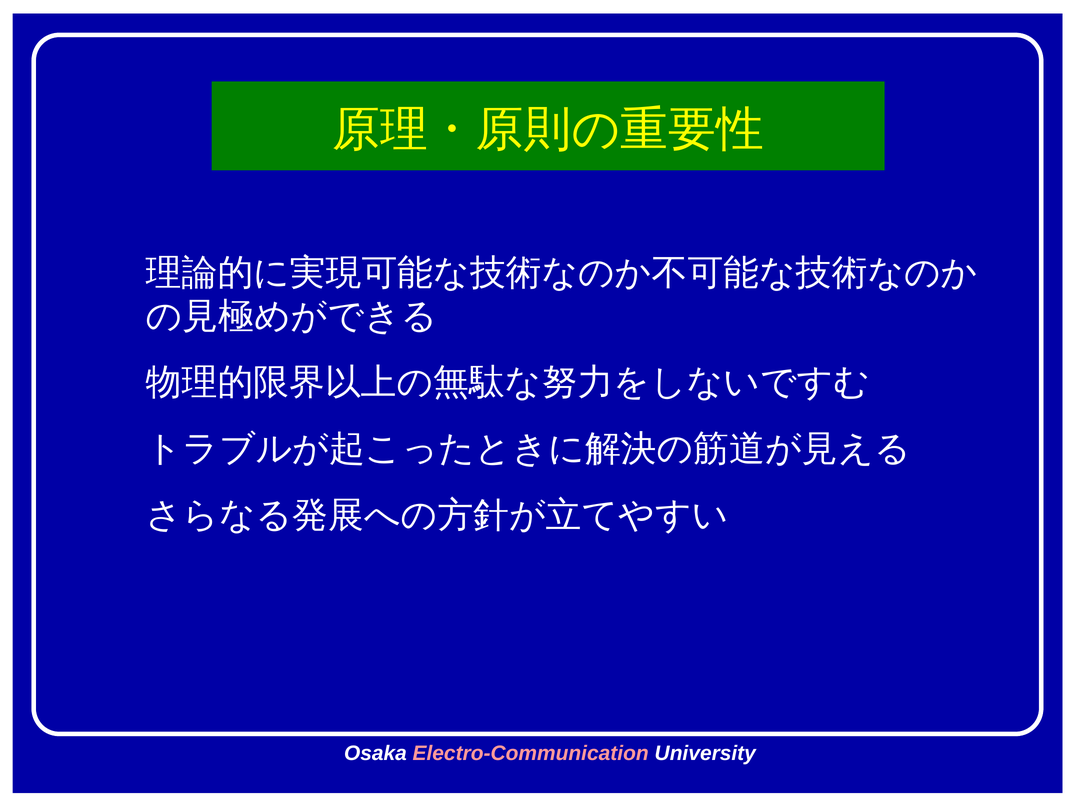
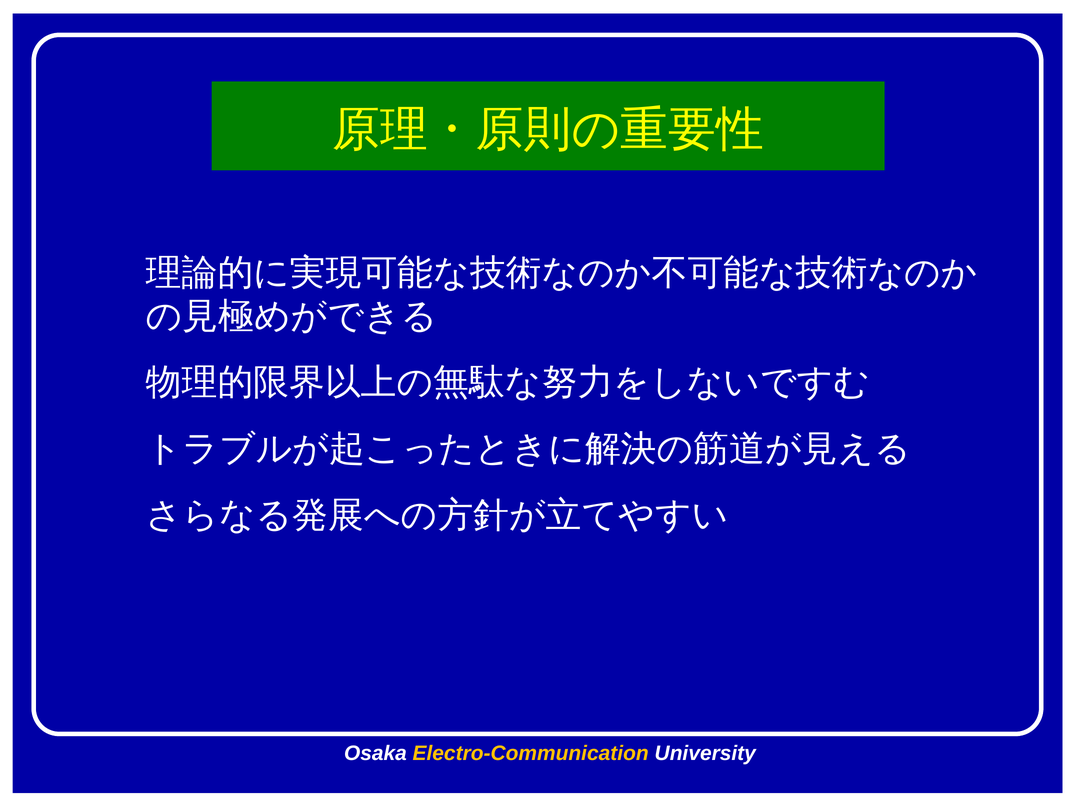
Electro-Communication colour: pink -> yellow (531, 753)
